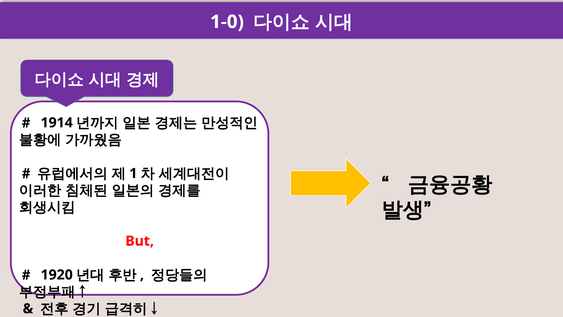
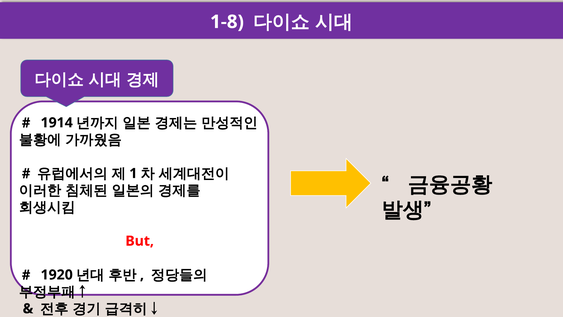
1-0: 1-0 -> 1-8 (227, 22)
